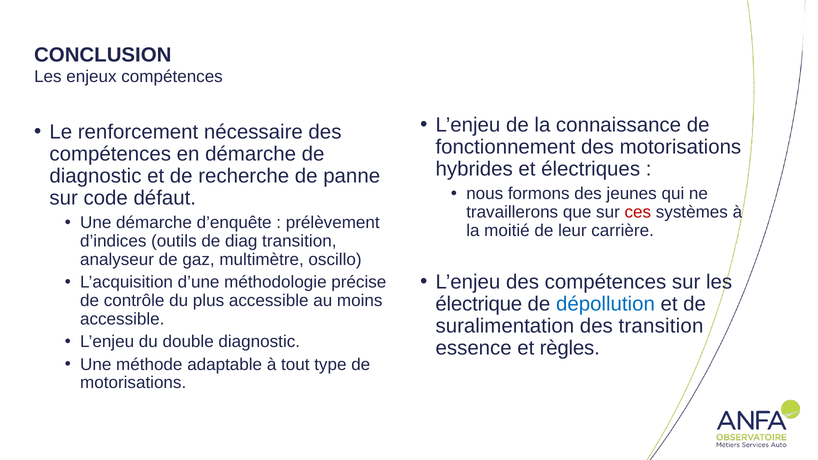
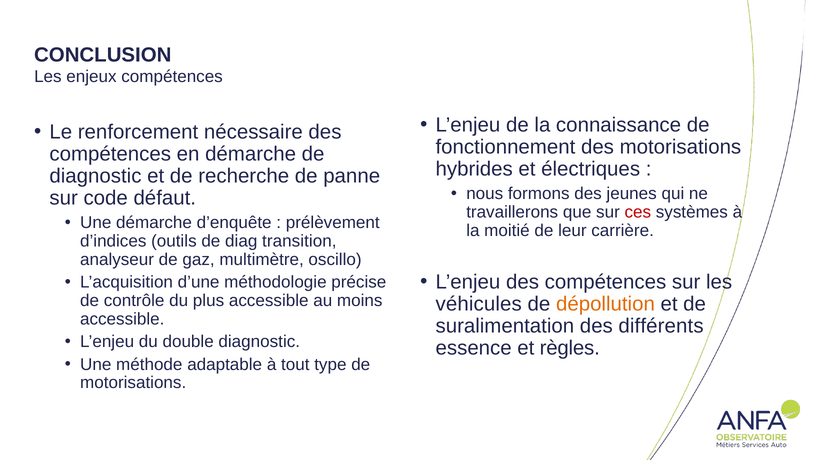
électrique: électrique -> véhicules (479, 304)
dépollution colour: blue -> orange (605, 304)
des transition: transition -> différents (661, 326)
